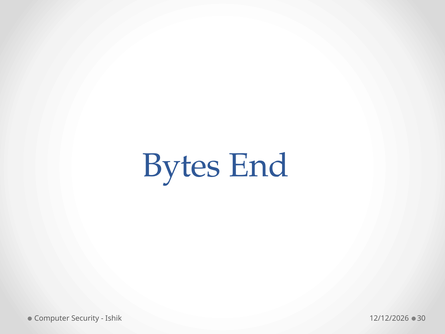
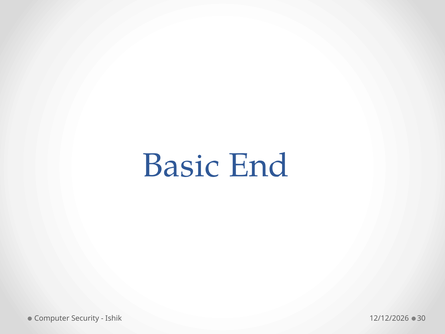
Bytes: Bytes -> Basic (181, 165)
